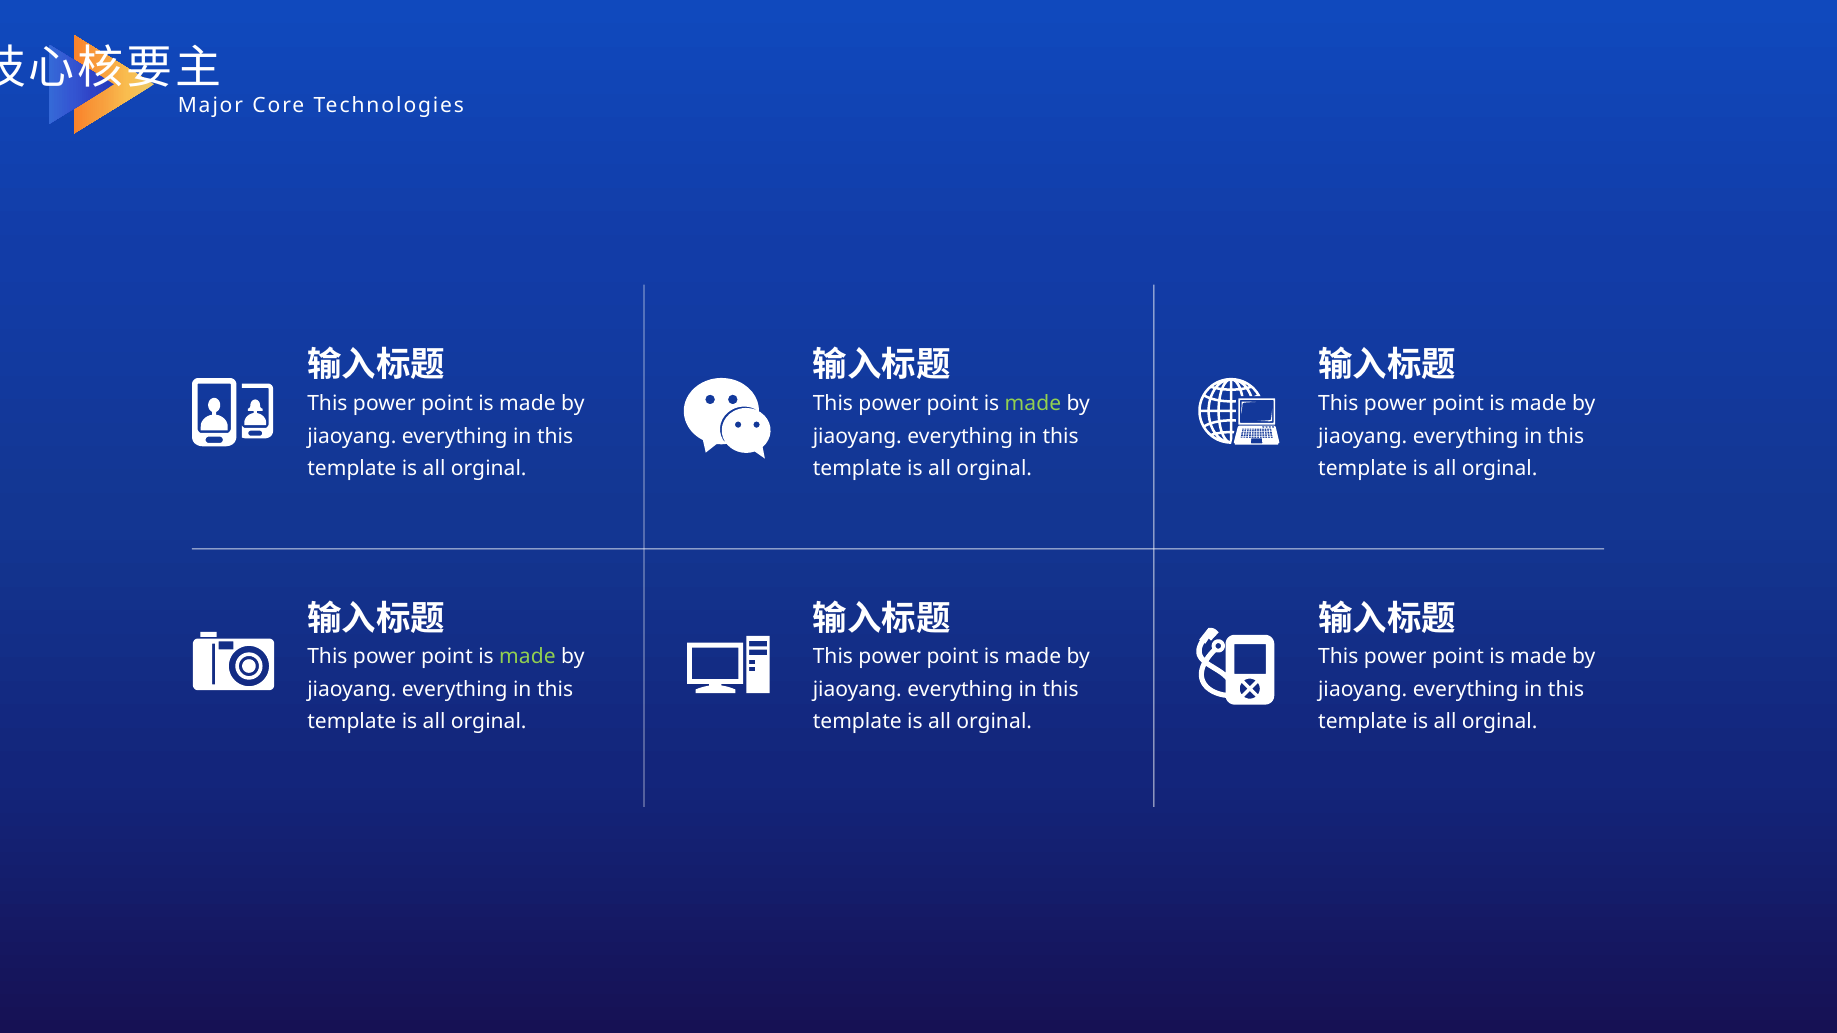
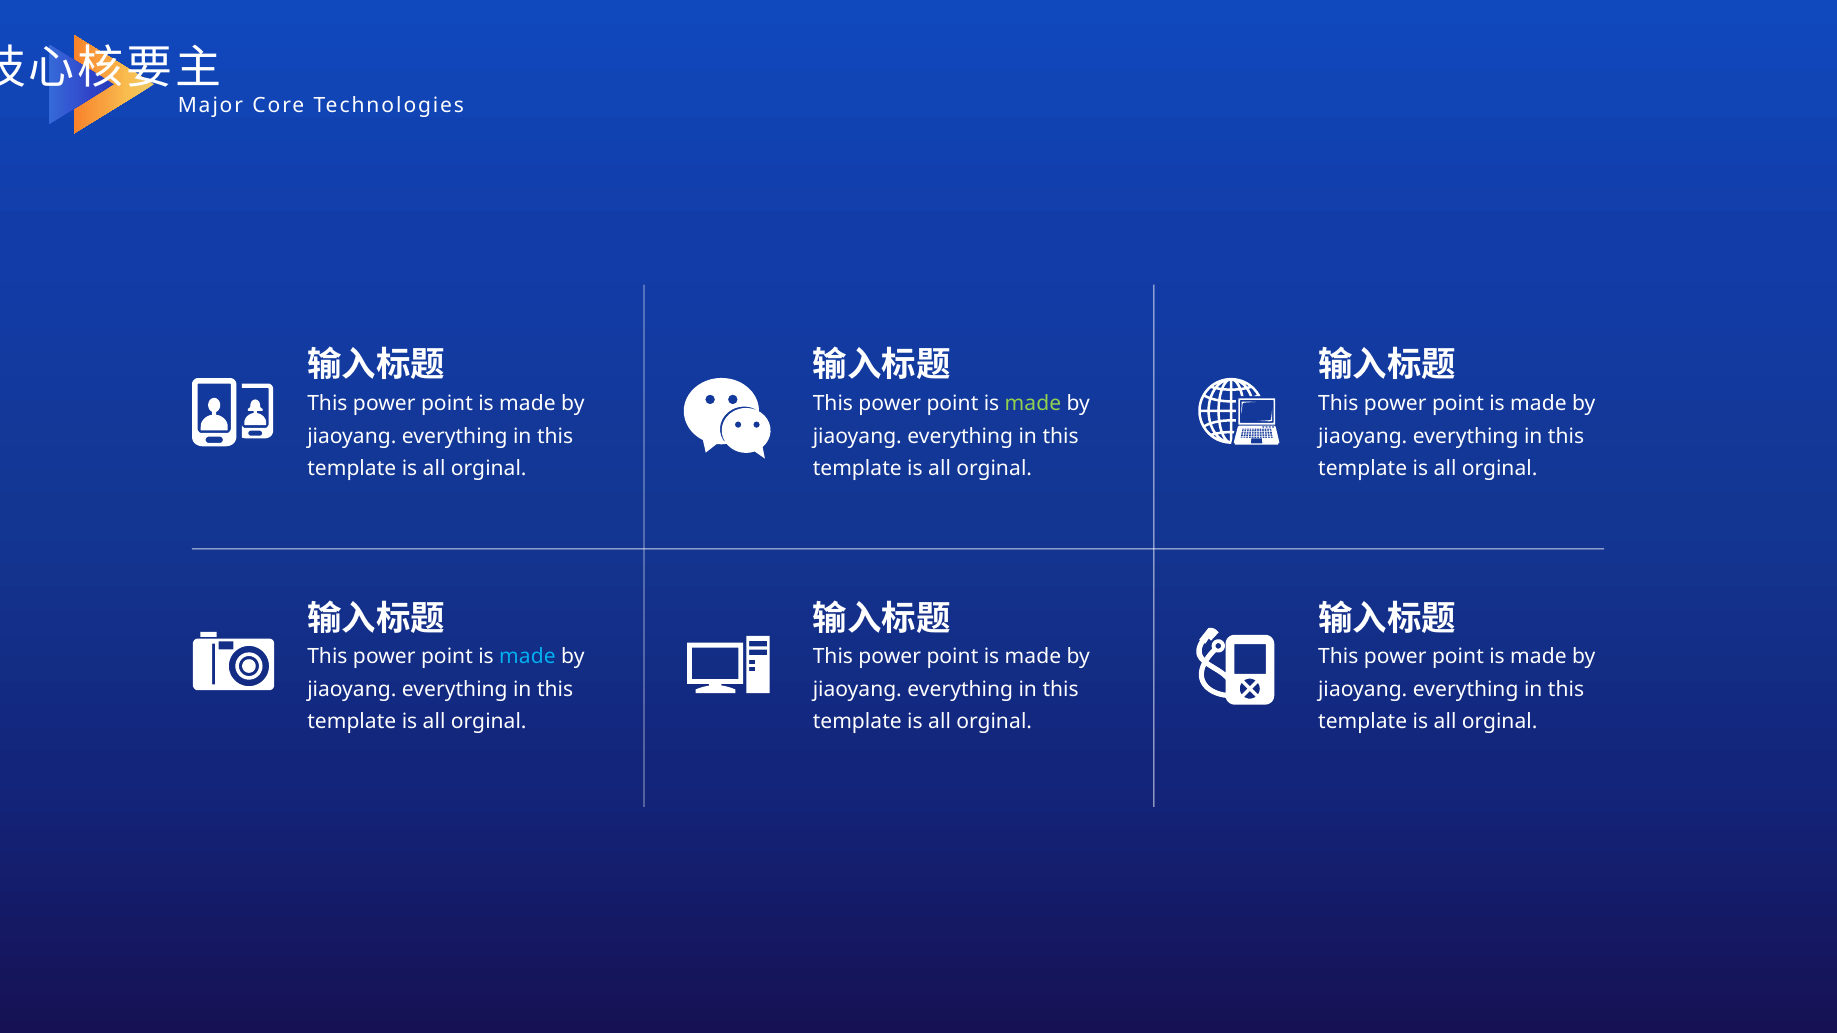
made colour: light green -> light blue (527, 657)
